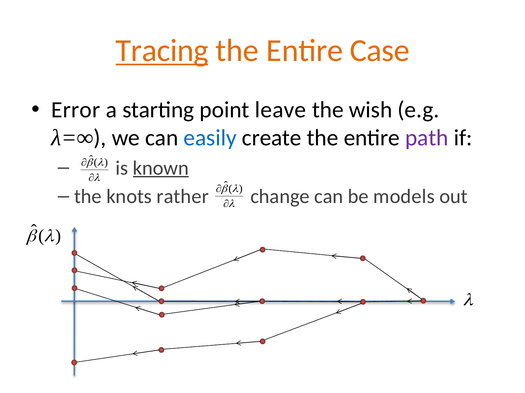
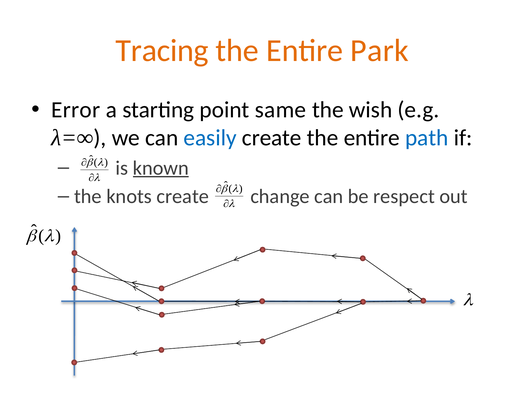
Tracing underline: present -> none (162, 51)
Case: Case -> Park (379, 51)
leave: leave -> same (281, 110)
path colour: purple -> blue (427, 138)
knots rather: rather -> create (183, 197)
models: models -> respect (404, 197)
